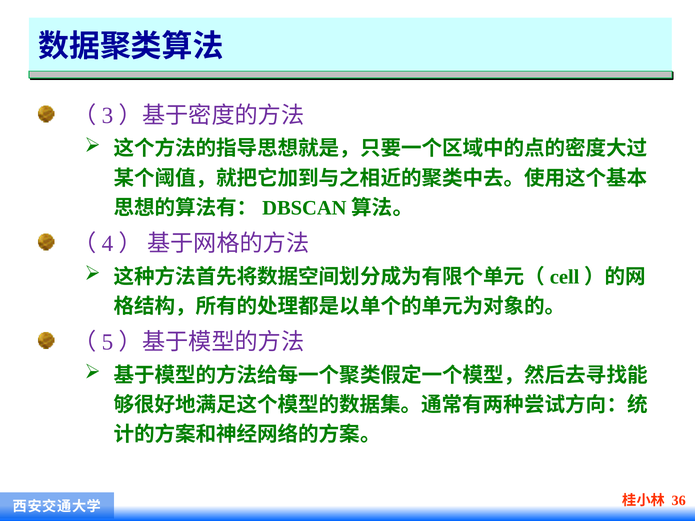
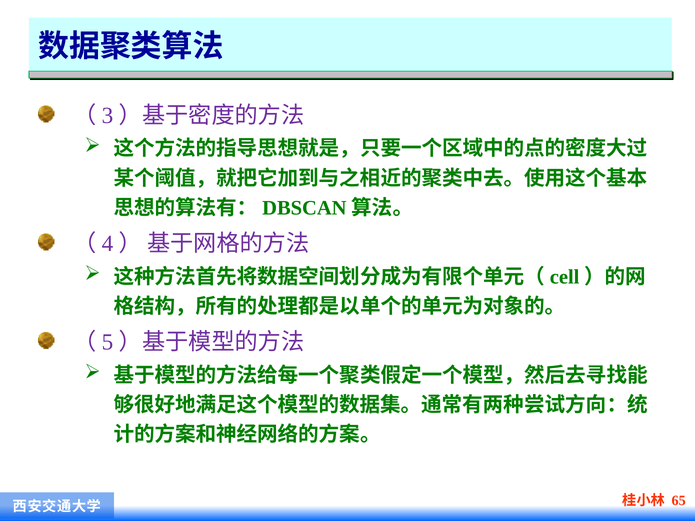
36: 36 -> 65 (679, 501)
